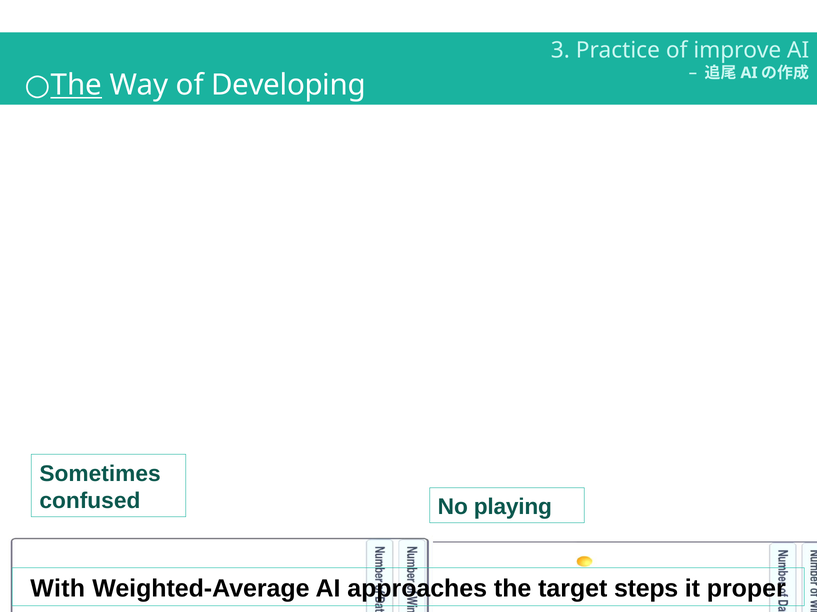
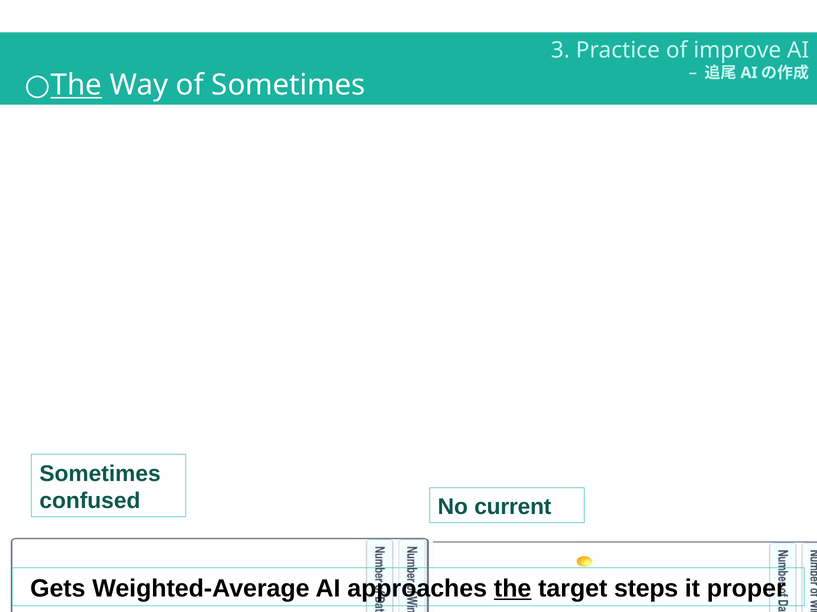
of Developing: Developing -> Sometimes (288, 85)
playing: playing -> current (513, 507)
With: With -> Gets (58, 589)
the underline: none -> present (513, 589)
